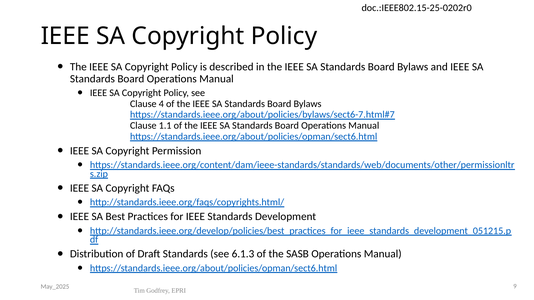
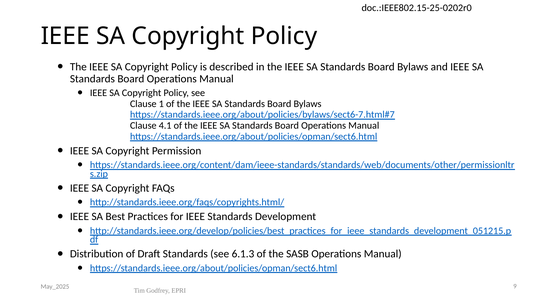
4: 4 -> 1 (161, 104)
1.1: 1.1 -> 4.1 (165, 126)
